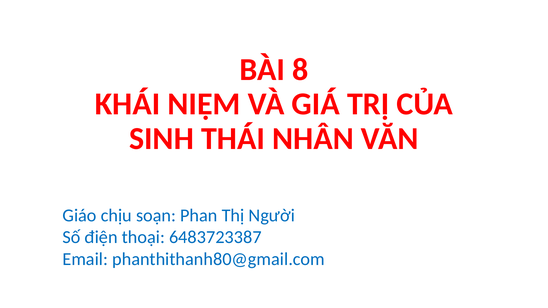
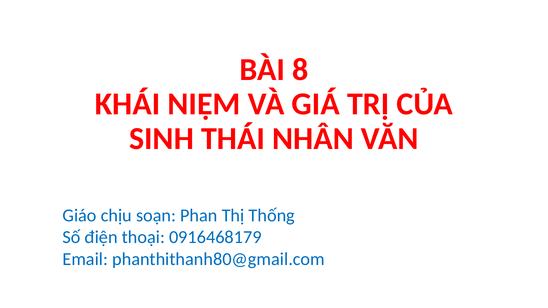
Người: Người -> Thống (272, 216)
6483723387: 6483723387 -> 0916468179 (215, 237)
